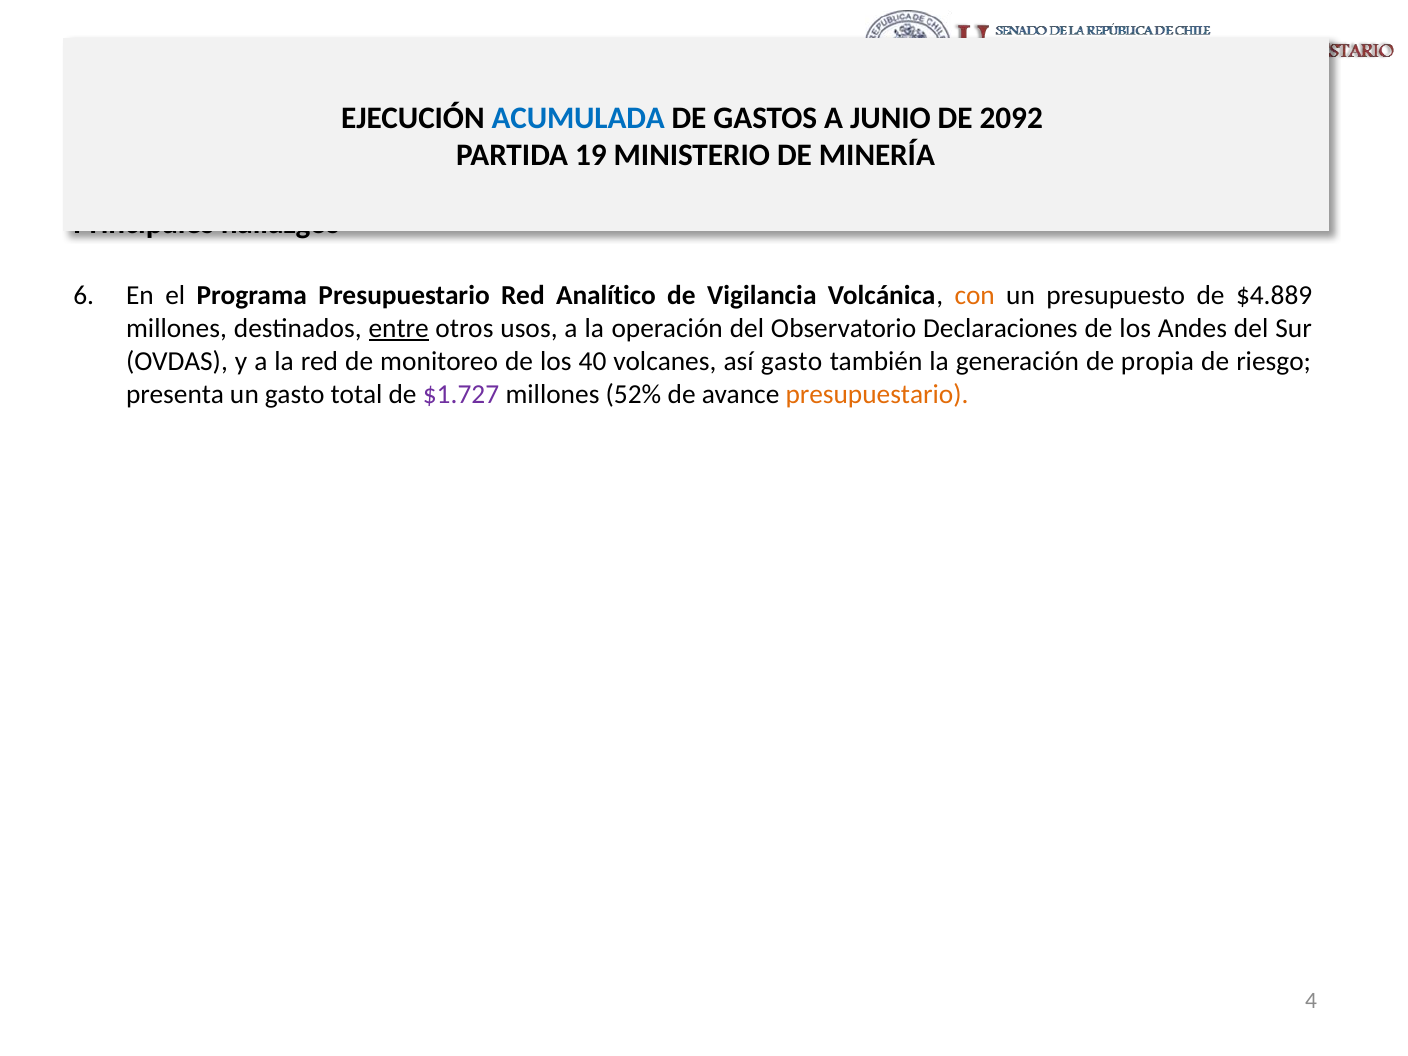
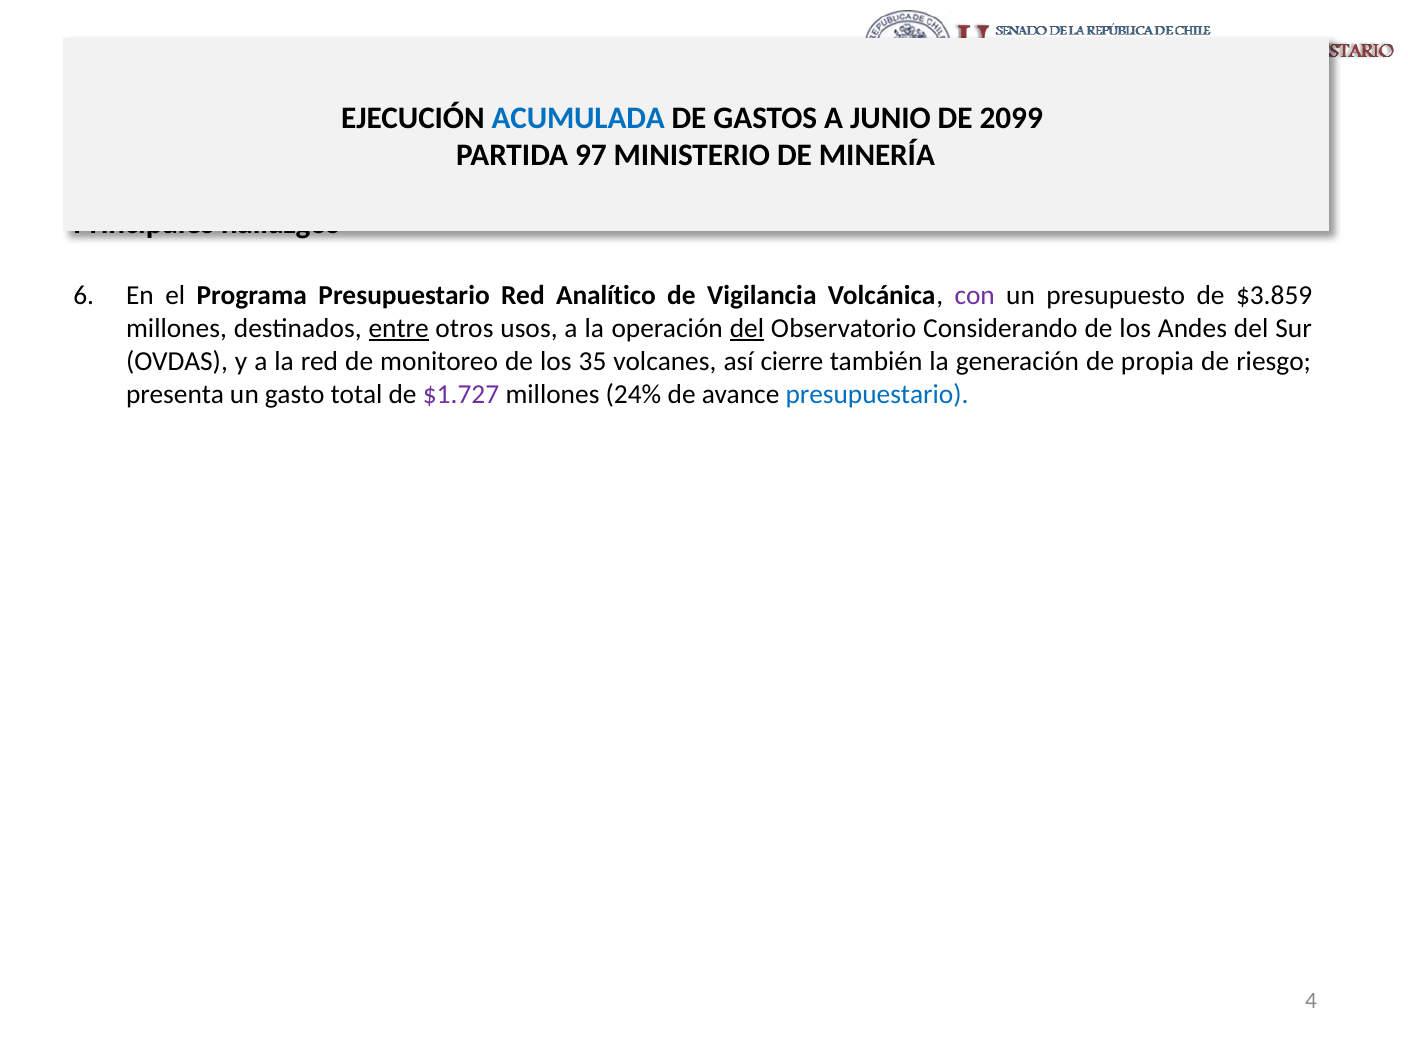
2092: 2092 -> 2099 (1011, 118)
19: 19 -> 97 (591, 156)
con colour: orange -> purple (975, 296)
$4.889: $4.889 -> $3.859 (1274, 296)
del underline: none -> present (747, 328)
Declaraciones: Declaraciones -> Considerando (1000, 328)
40: 40 -> 35 (593, 361)
así gasto: gasto -> cierre (792, 361)
52%: 52% -> 24% (633, 394)
presupuestario colour: orange -> blue (877, 394)
